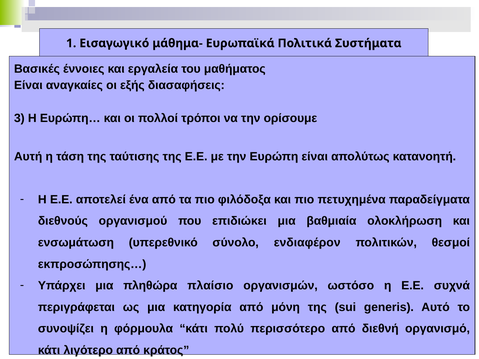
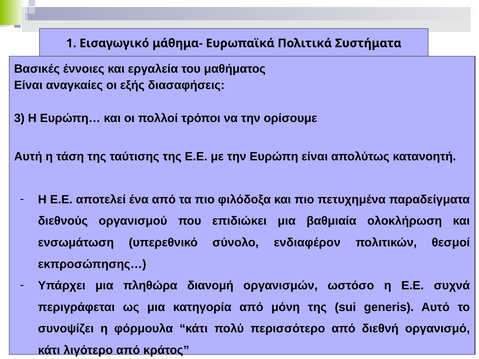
πλαίσιο: πλαίσιο -> διανομή (210, 286)
